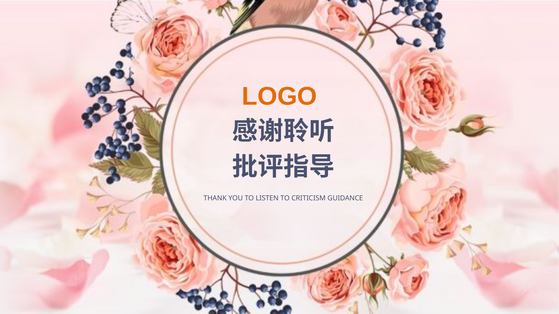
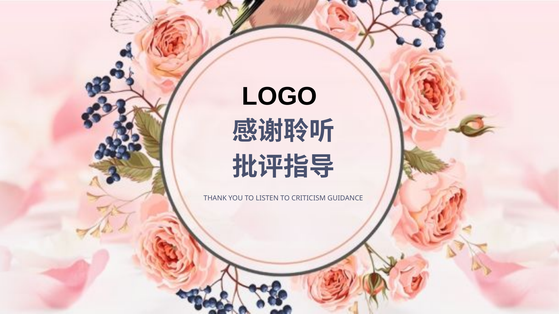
LOGO colour: orange -> black (279, 96)
